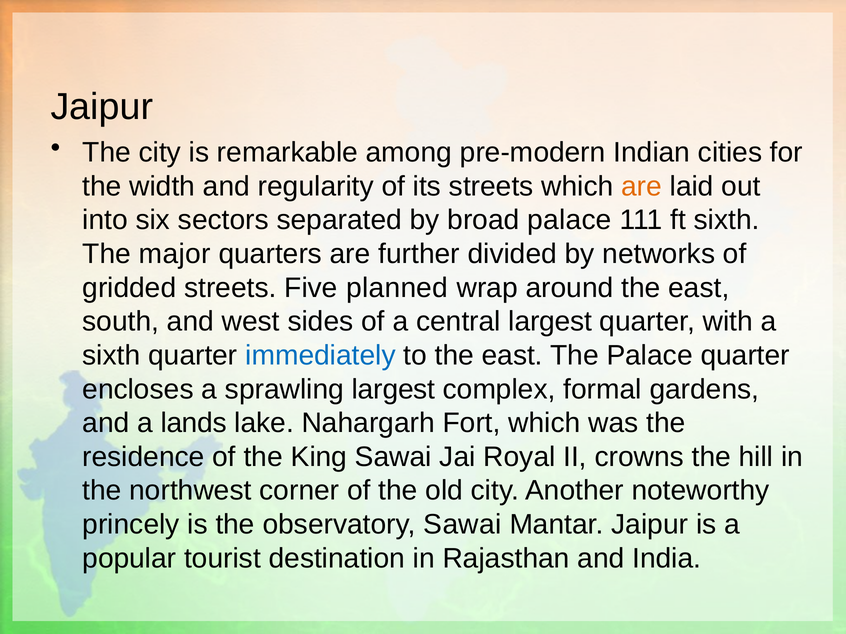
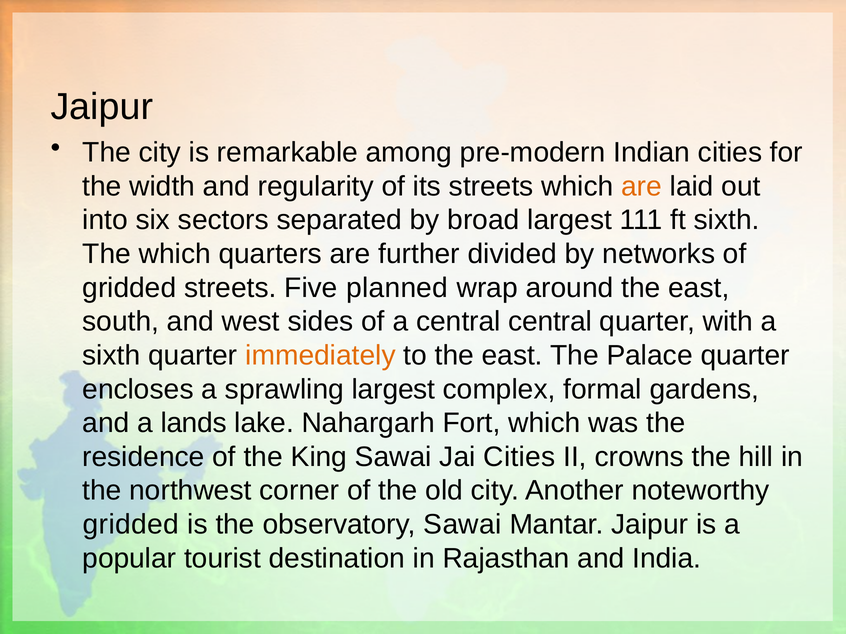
broad palace: palace -> largest (570, 220)
The major: major -> which (175, 254)
central largest: largest -> central (550, 322)
immediately colour: blue -> orange (320, 356)
Jai Royal: Royal -> Cities (519, 457)
princely: princely -> gridded (131, 525)
